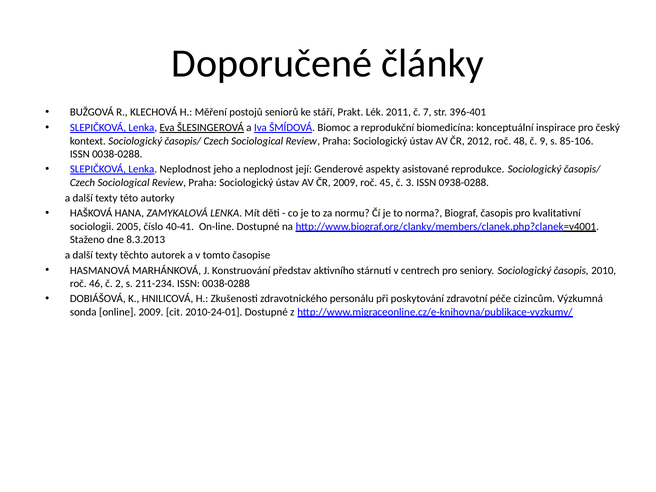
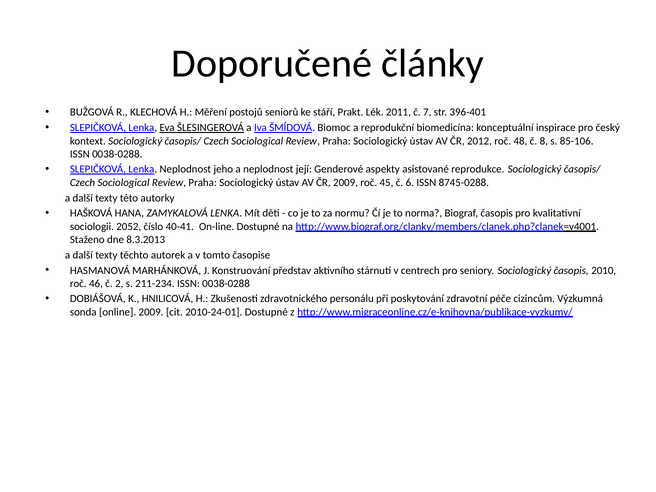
9: 9 -> 8 (544, 141)
3: 3 -> 6 (410, 183)
0938-0288: 0938-0288 -> 8745-0288 (464, 183)
2005: 2005 -> 2052 (129, 226)
